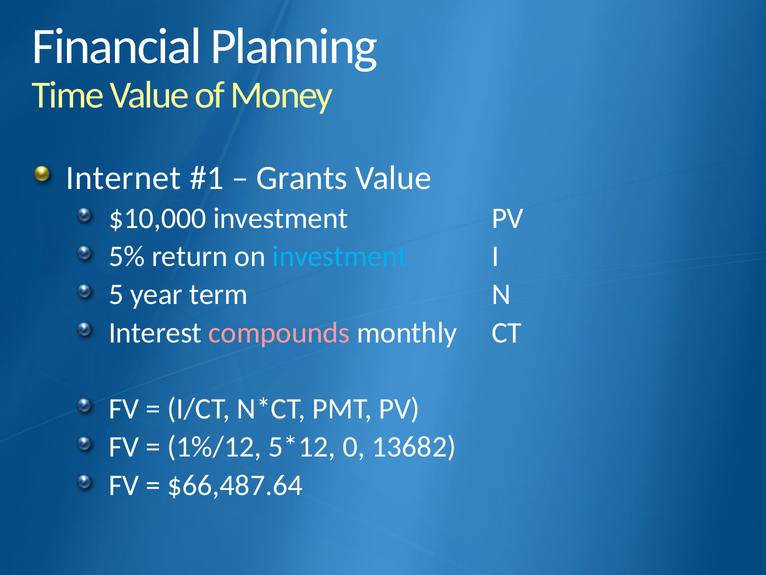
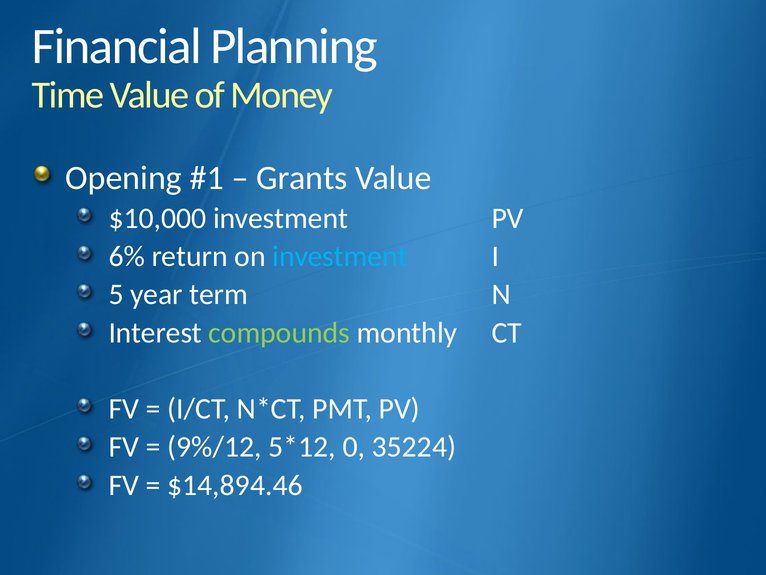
Internet: Internet -> Opening (124, 178)
5%: 5% -> 6% (127, 256)
compounds colour: pink -> light green (279, 332)
1%/12: 1%/12 -> 9%/12 (214, 447)
13682: 13682 -> 35224 (414, 447)
$66,487.64: $66,487.64 -> $14,894.46 (235, 485)
